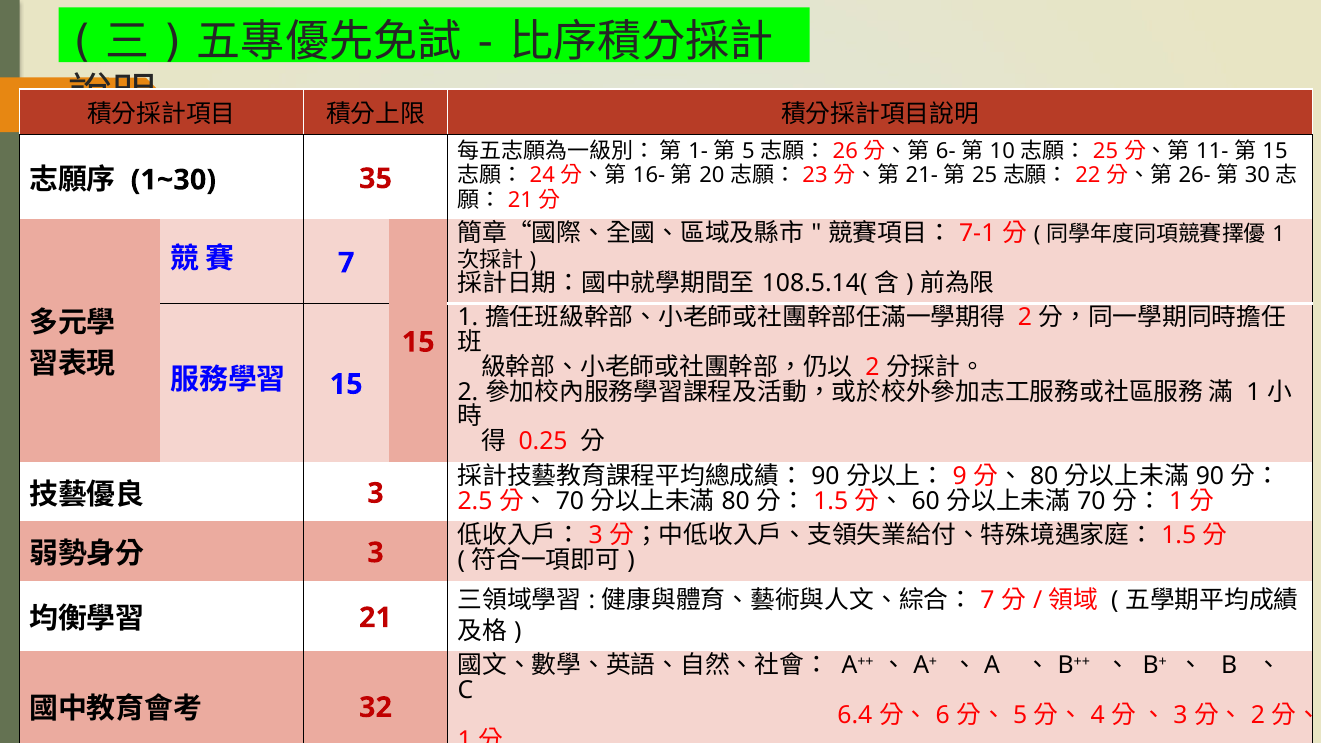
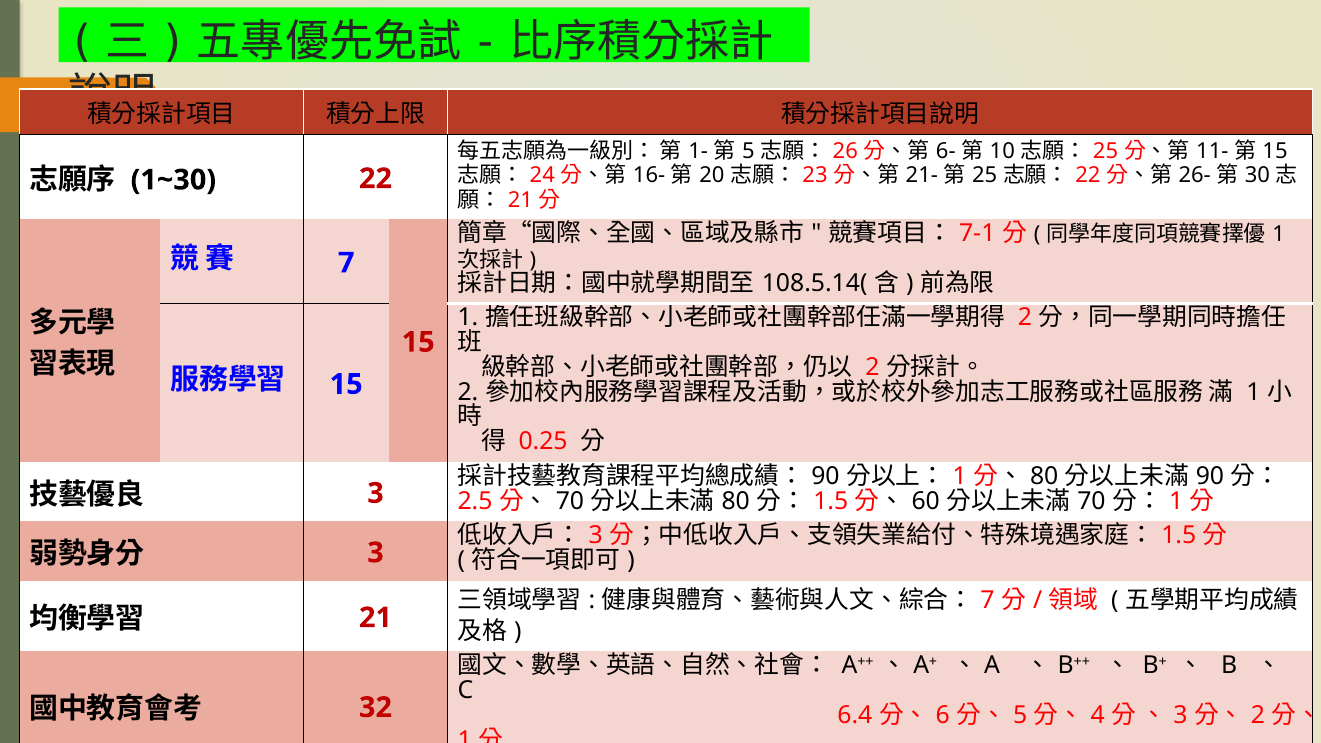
1~30 35: 35 -> 22 (376, 179)
9: 9 -> 1 (960, 476)
